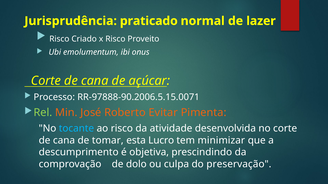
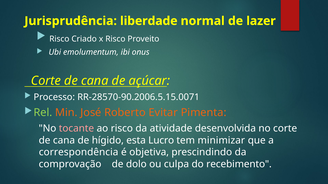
praticado: praticado -> liberdade (149, 21)
RR-97888-90.2006.5.15.0071: RR-97888-90.2006.5.15.0071 -> RR-28570-90.2006.5.15.0071 (138, 97)
tocante colour: light blue -> pink (76, 129)
tomar: tomar -> hígido (108, 141)
descumprimento: descumprimento -> correspondência (79, 153)
preservação: preservação -> recebimento (239, 164)
